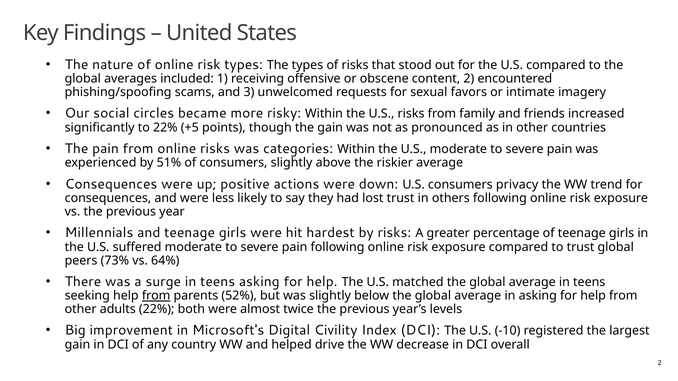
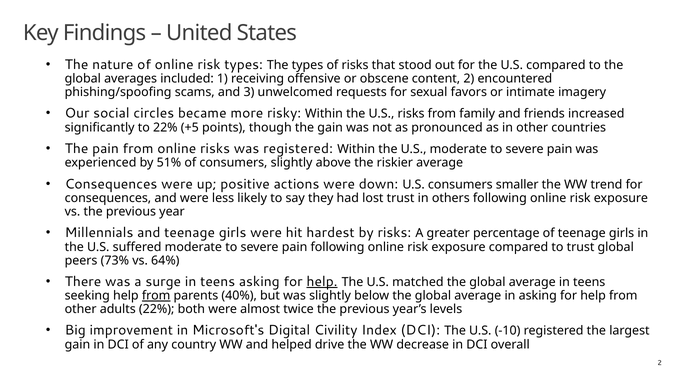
was categories: categories -> registered (298, 149)
privacy: privacy -> smaller (517, 185)
help underline: none -> present (322, 282)
52%: 52% -> 40% (239, 296)
